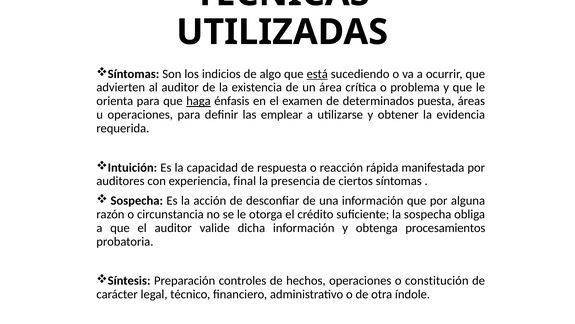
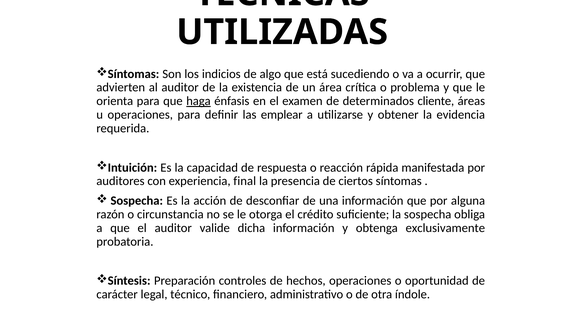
está underline: present -> none (317, 74)
puesta: puesta -> cliente (436, 101)
procesamientos: procesamientos -> exclusivamente (445, 228)
constitución: constitución -> oportunidad (437, 280)
